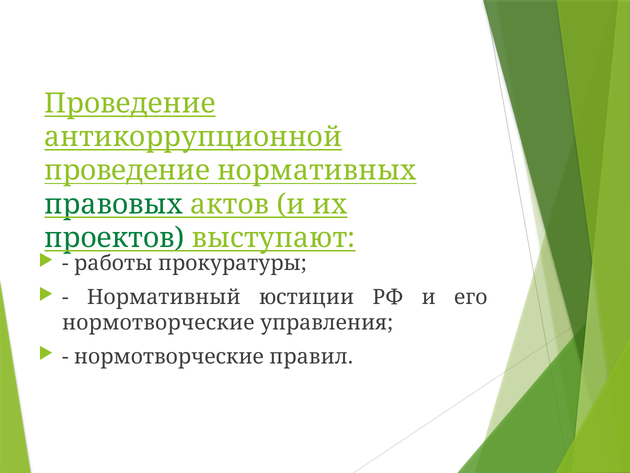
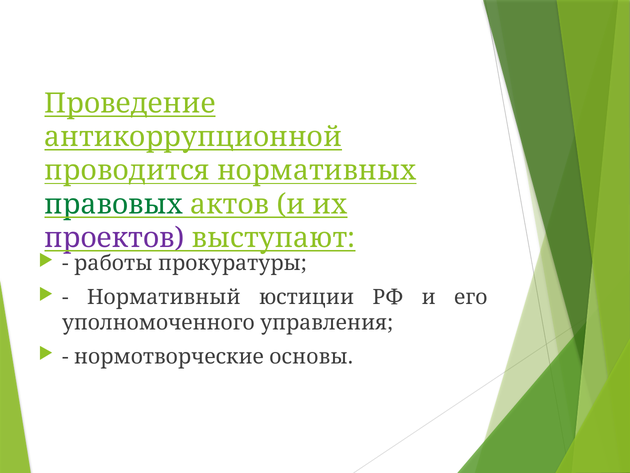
проведение: проведение -> проводится (127, 171)
проектов colour: green -> purple (114, 238)
нормотворческие: нормотворческие -> уполномоченного (158, 322)
правил: правил -> основы (311, 356)
